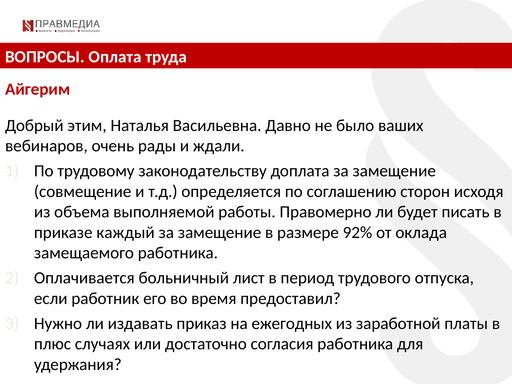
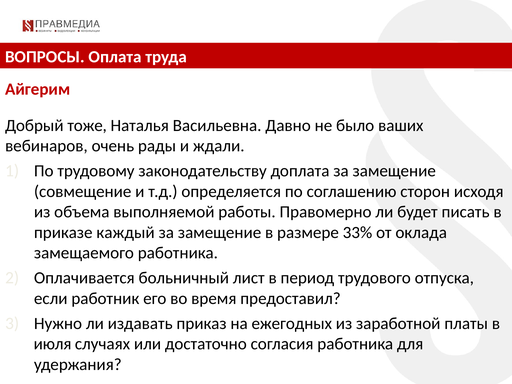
этим: этим -> тоже (87, 125)
92%: 92% -> 33% (357, 232)
плюс: плюс -> июля (53, 344)
